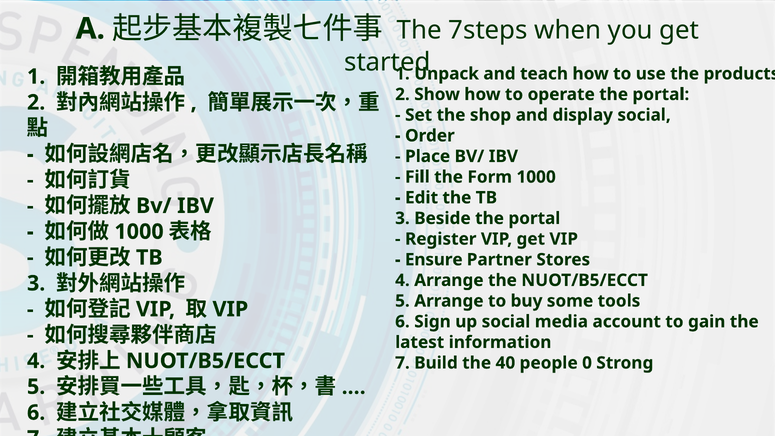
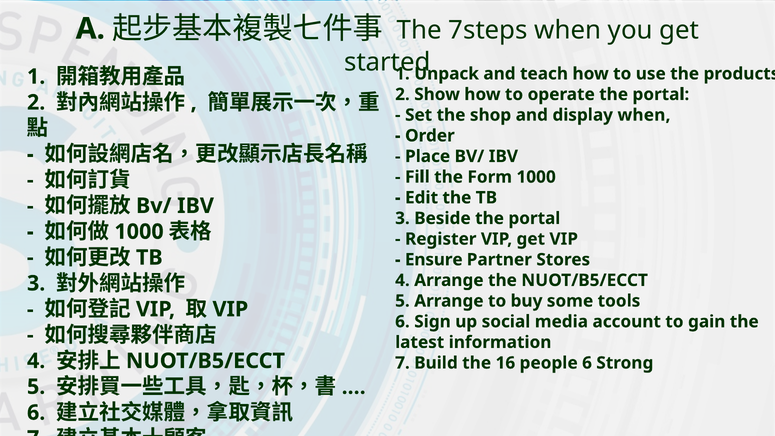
display social: social -> when (644, 115)
40: 40 -> 16 (505, 363)
people 0: 0 -> 6 (587, 363)
